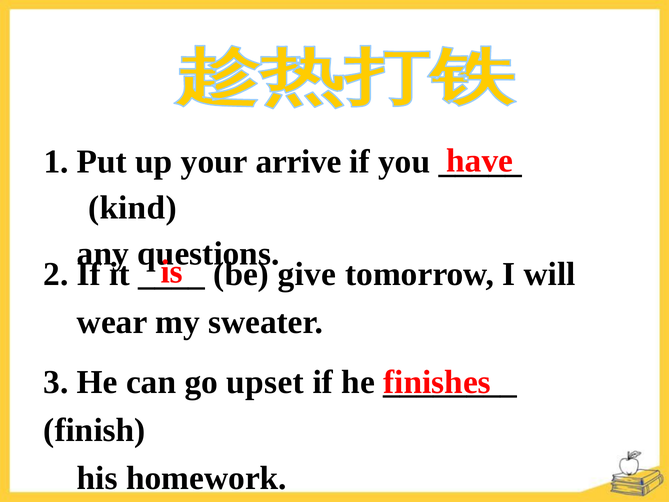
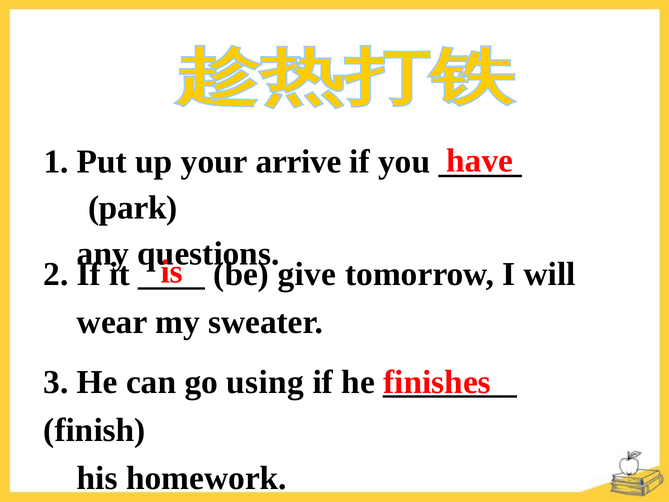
kind: kind -> park (133, 208)
upset: upset -> using (265, 382)
